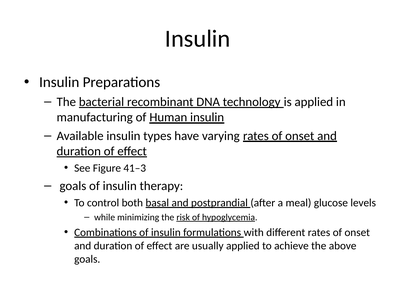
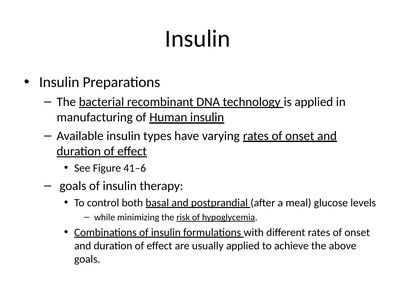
41–3: 41–3 -> 41–6 (135, 168)
